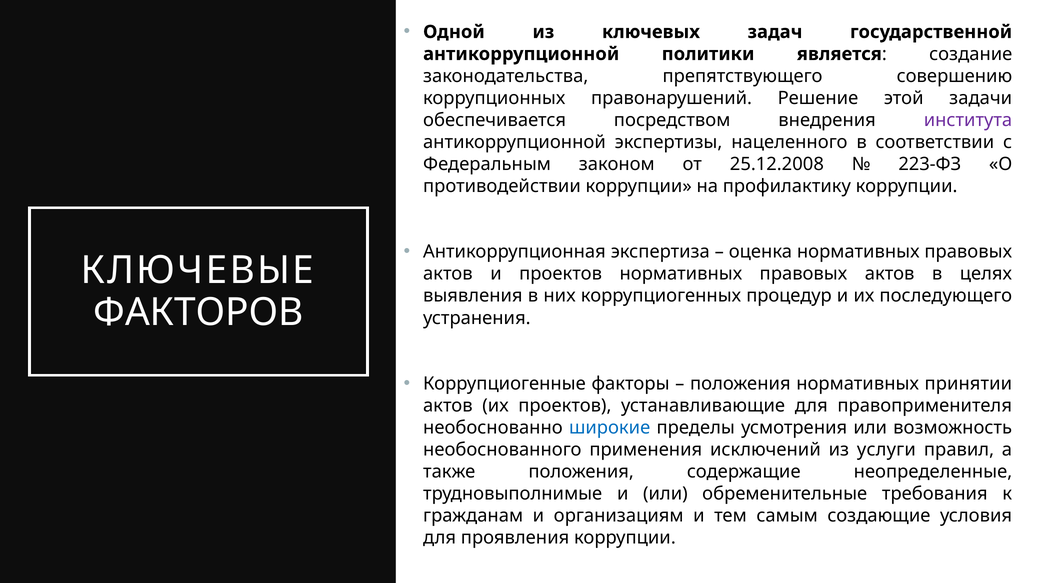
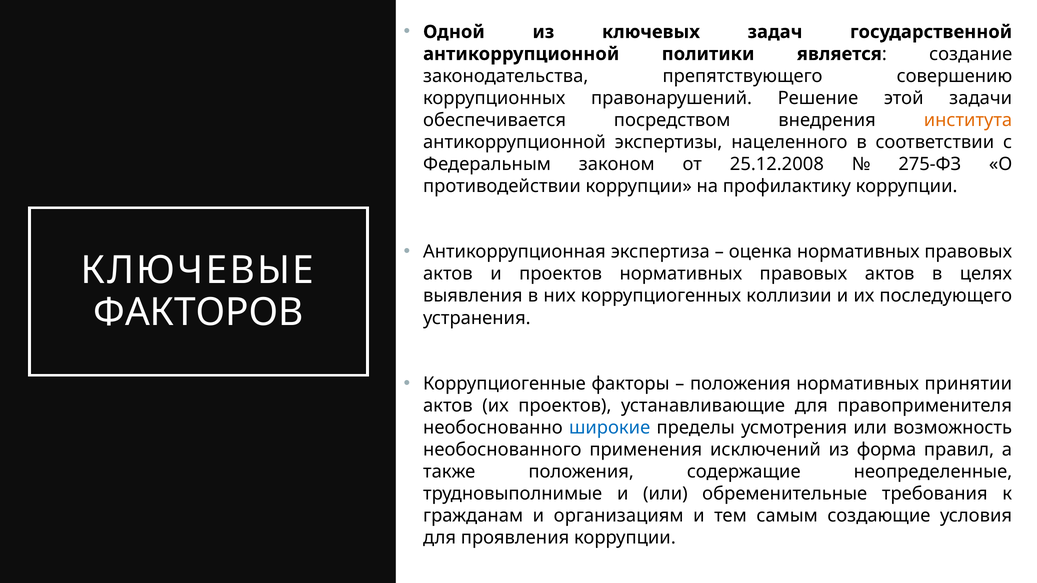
института colour: purple -> orange (968, 120)
223-ФЗ: 223-ФЗ -> 275-ФЗ (930, 164)
процедур: процедур -> коллизии (789, 296)
услуги: услуги -> форма (887, 450)
